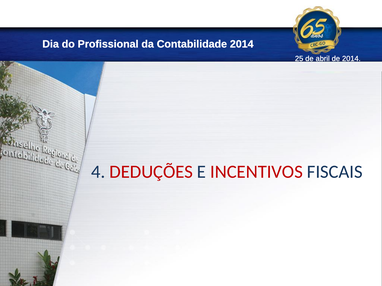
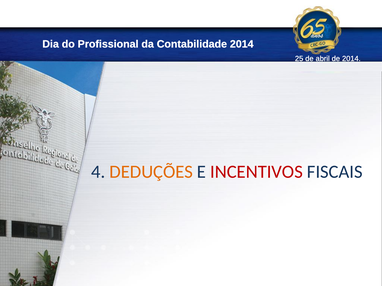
DEDUÇÕES colour: red -> orange (151, 172)
